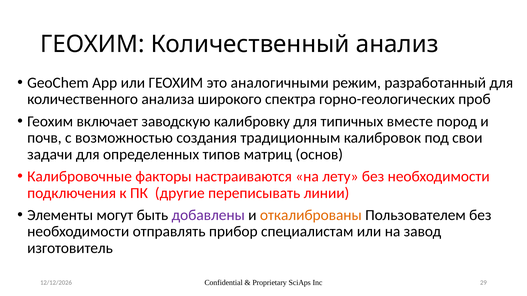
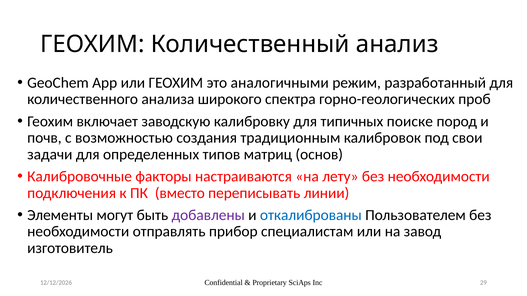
вместе: вместе -> поиске (410, 121)
другие: другие -> вместо (180, 193)
откалиброваны colour: orange -> blue (311, 215)
